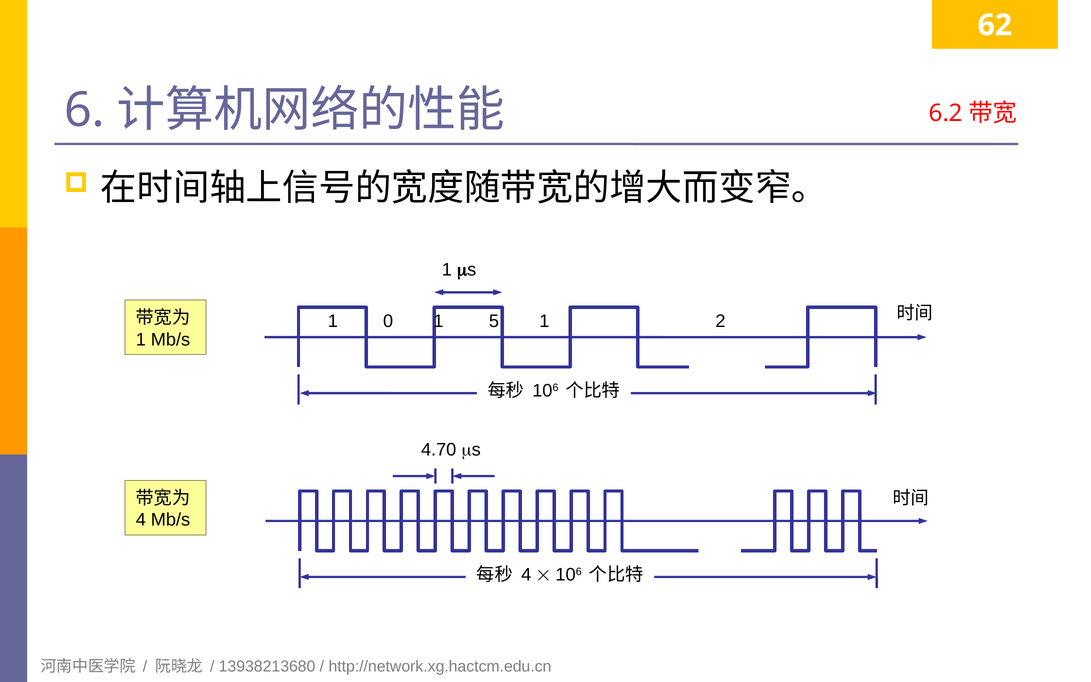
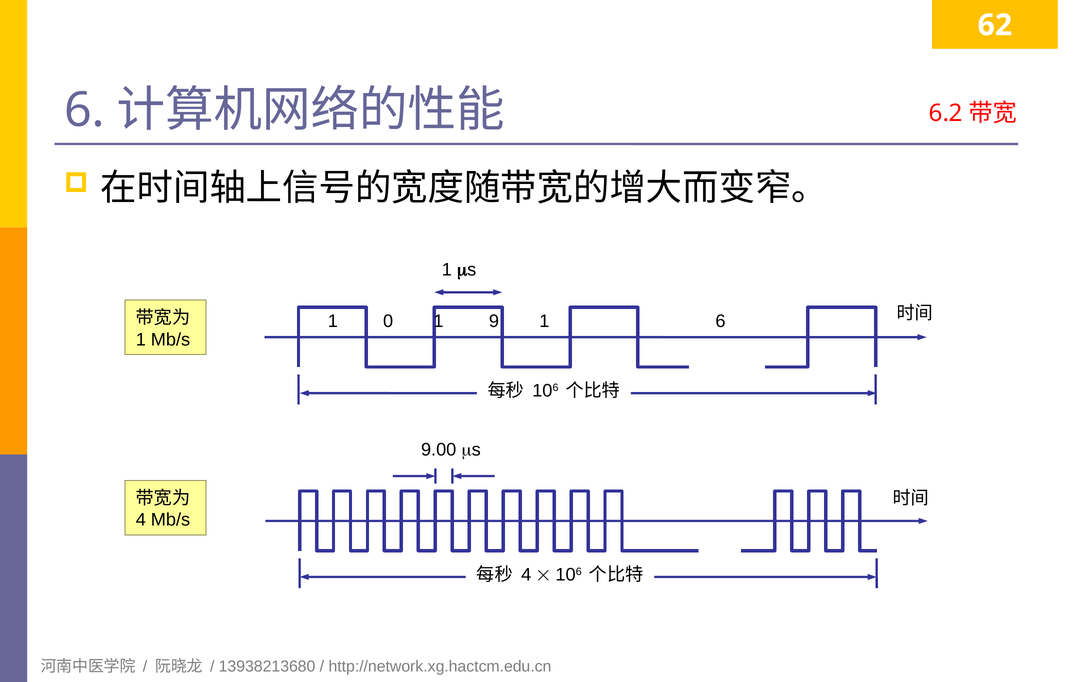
5: 5 -> 9 (494, 321)
1 2: 2 -> 6 (720, 321)
4.70: 4.70 -> 9.00 (439, 450)
